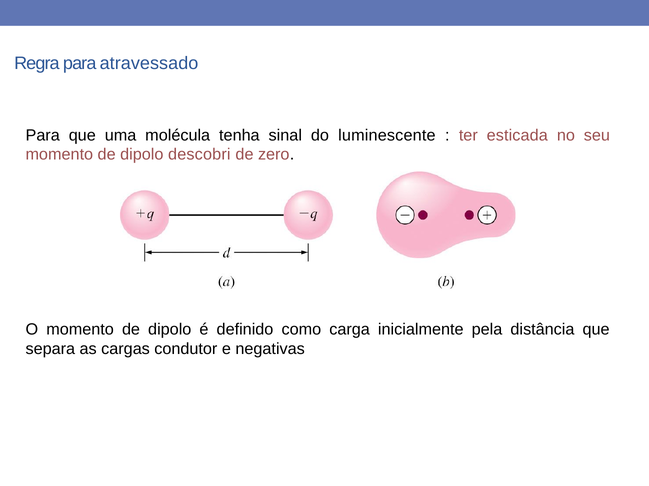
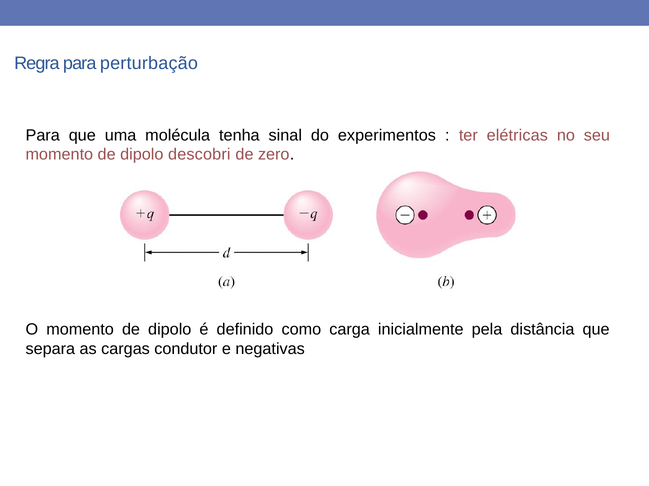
atravessado: atravessado -> perturbação (149, 63)
luminescente: luminescente -> experimentos (387, 135)
esticada: esticada -> elétricas (517, 135)
